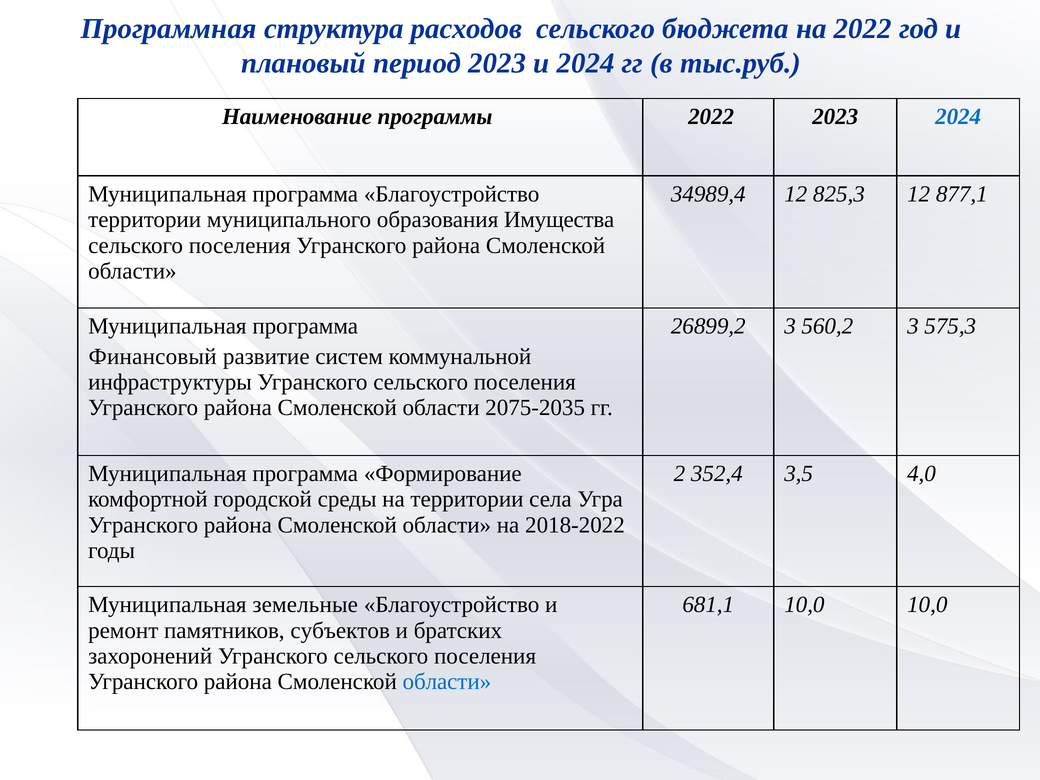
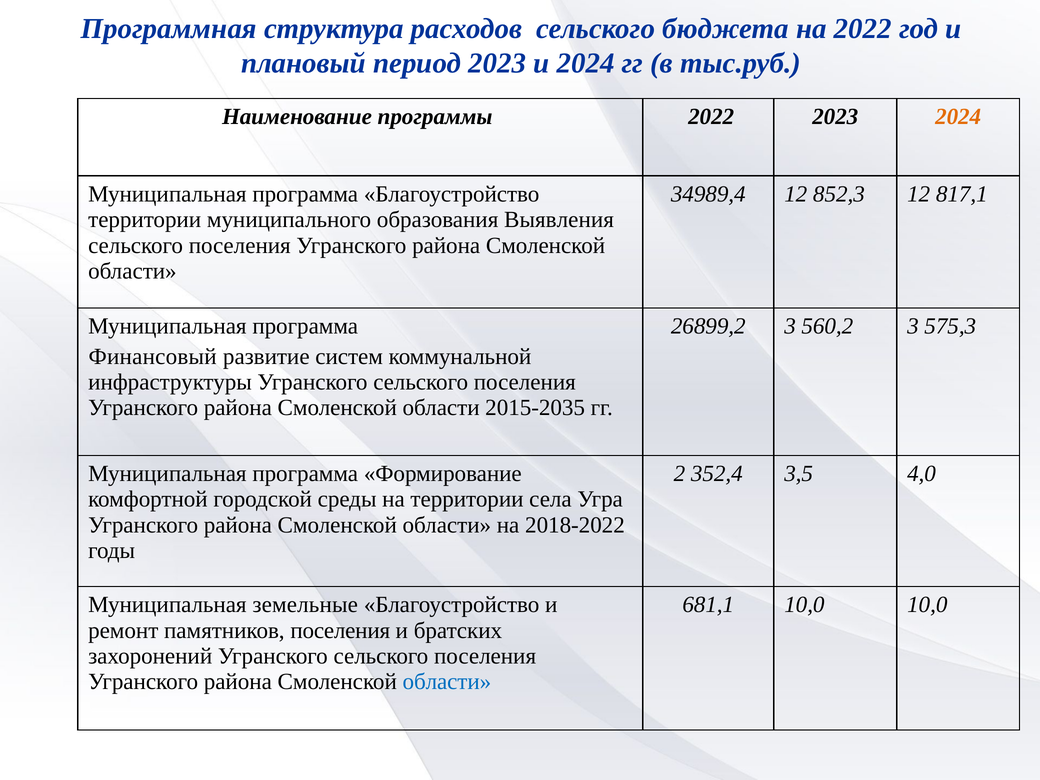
2024 colour: blue -> orange (958, 117)
825,3: 825,3 -> 852,3 (839, 194)
877,1: 877,1 -> 817,1 (962, 194)
Имущества: Имущества -> Выявления (559, 220)
2075-2035: 2075-2035 -> 2015-2035 (535, 408)
памятников субъектов: субъектов -> поселения (340, 630)
